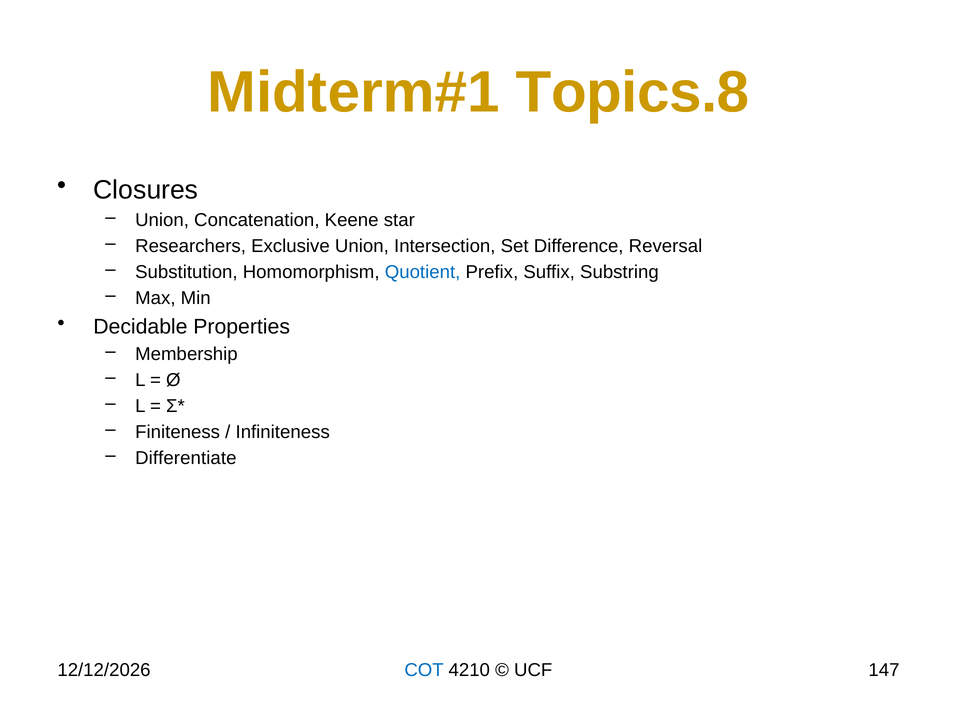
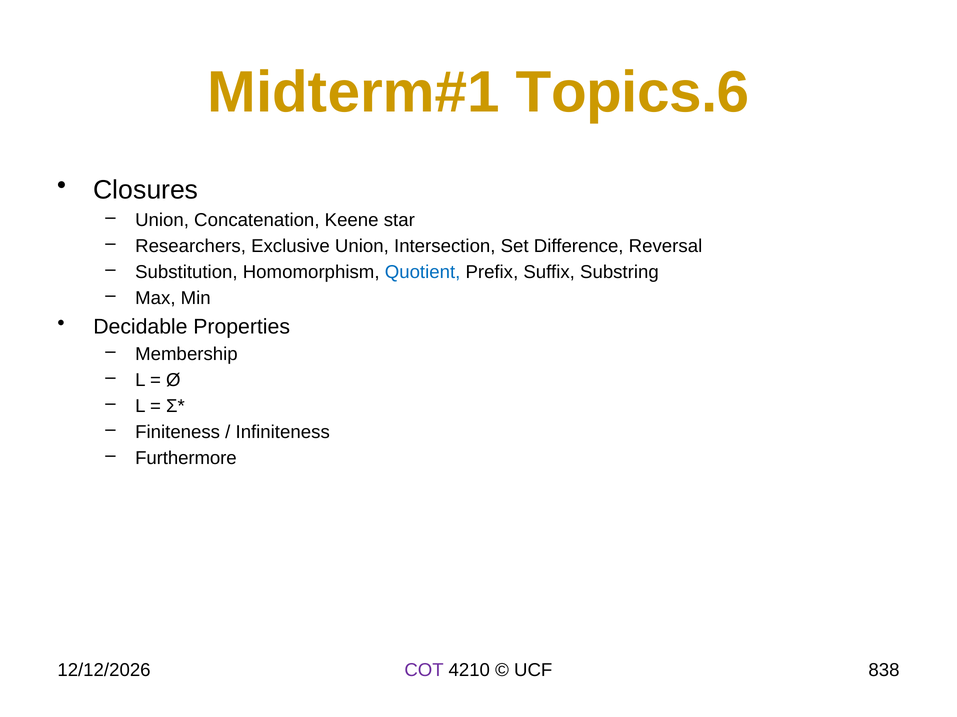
Topics.8: Topics.8 -> Topics.6 (633, 93)
Differentiate: Differentiate -> Furthermore (186, 459)
COT colour: blue -> purple (424, 671)
147: 147 -> 838 (884, 671)
